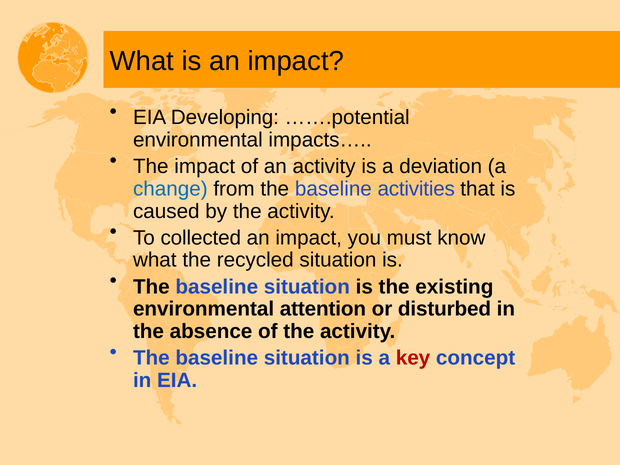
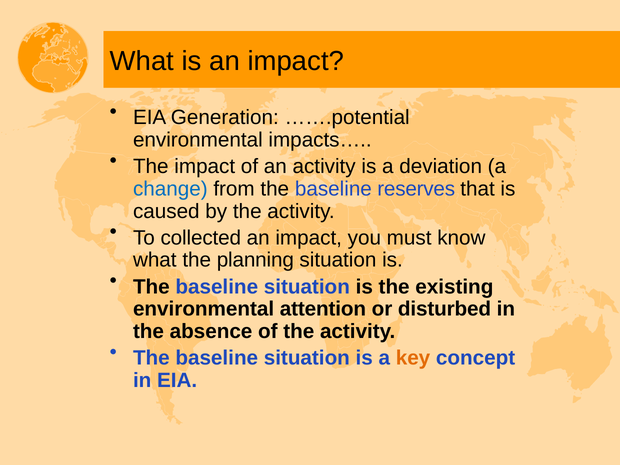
Developing: Developing -> Generation (225, 118)
activities: activities -> reserves (416, 189)
recycled: recycled -> planning (255, 260)
key colour: red -> orange (413, 358)
